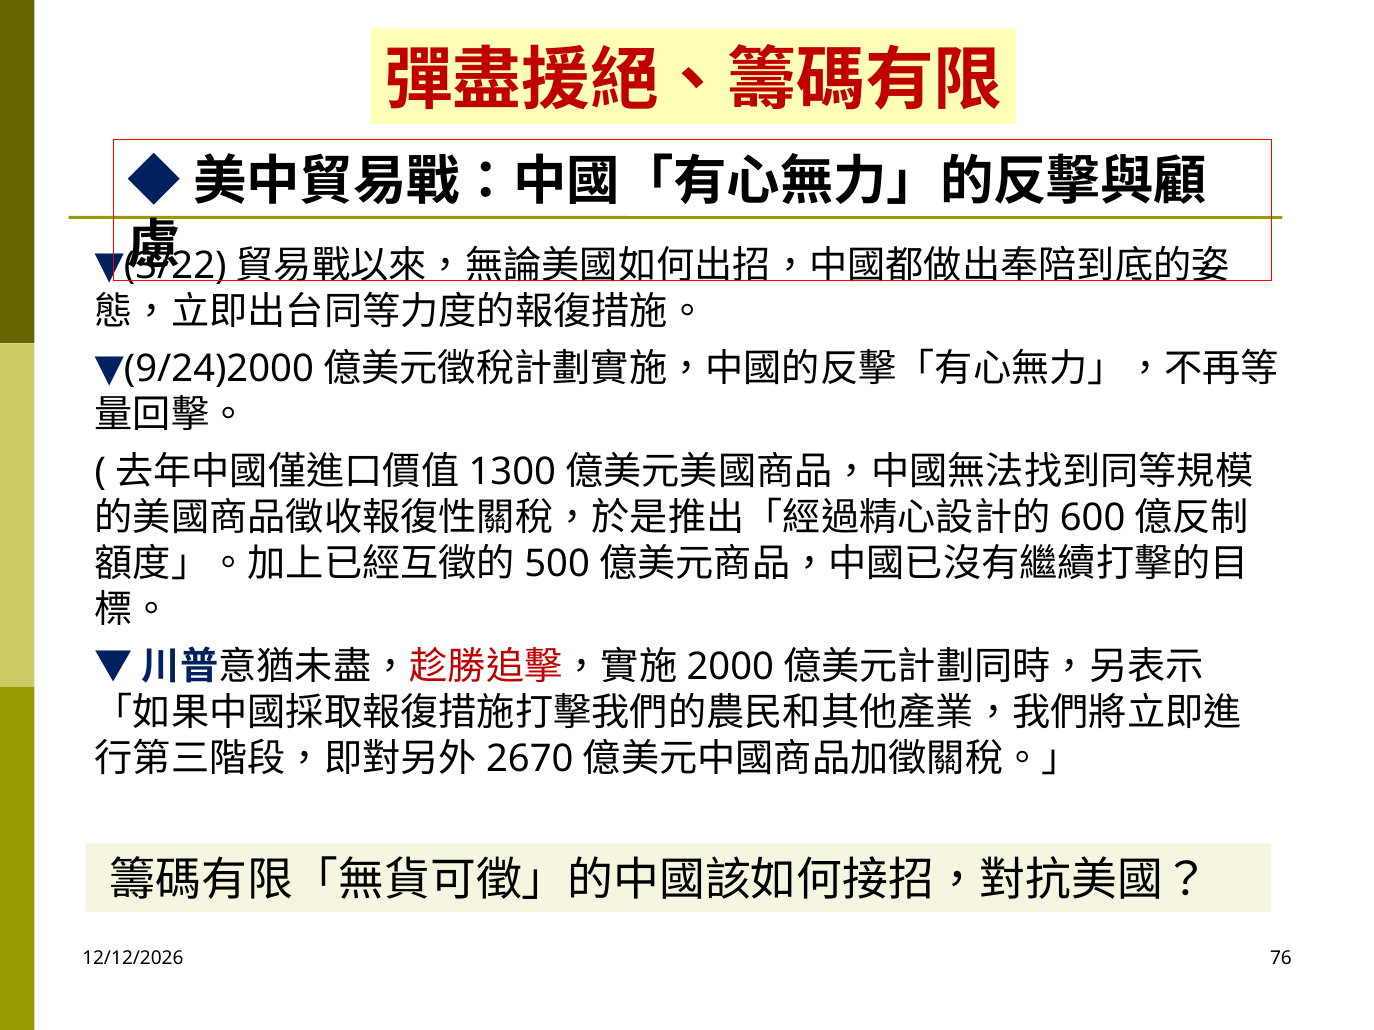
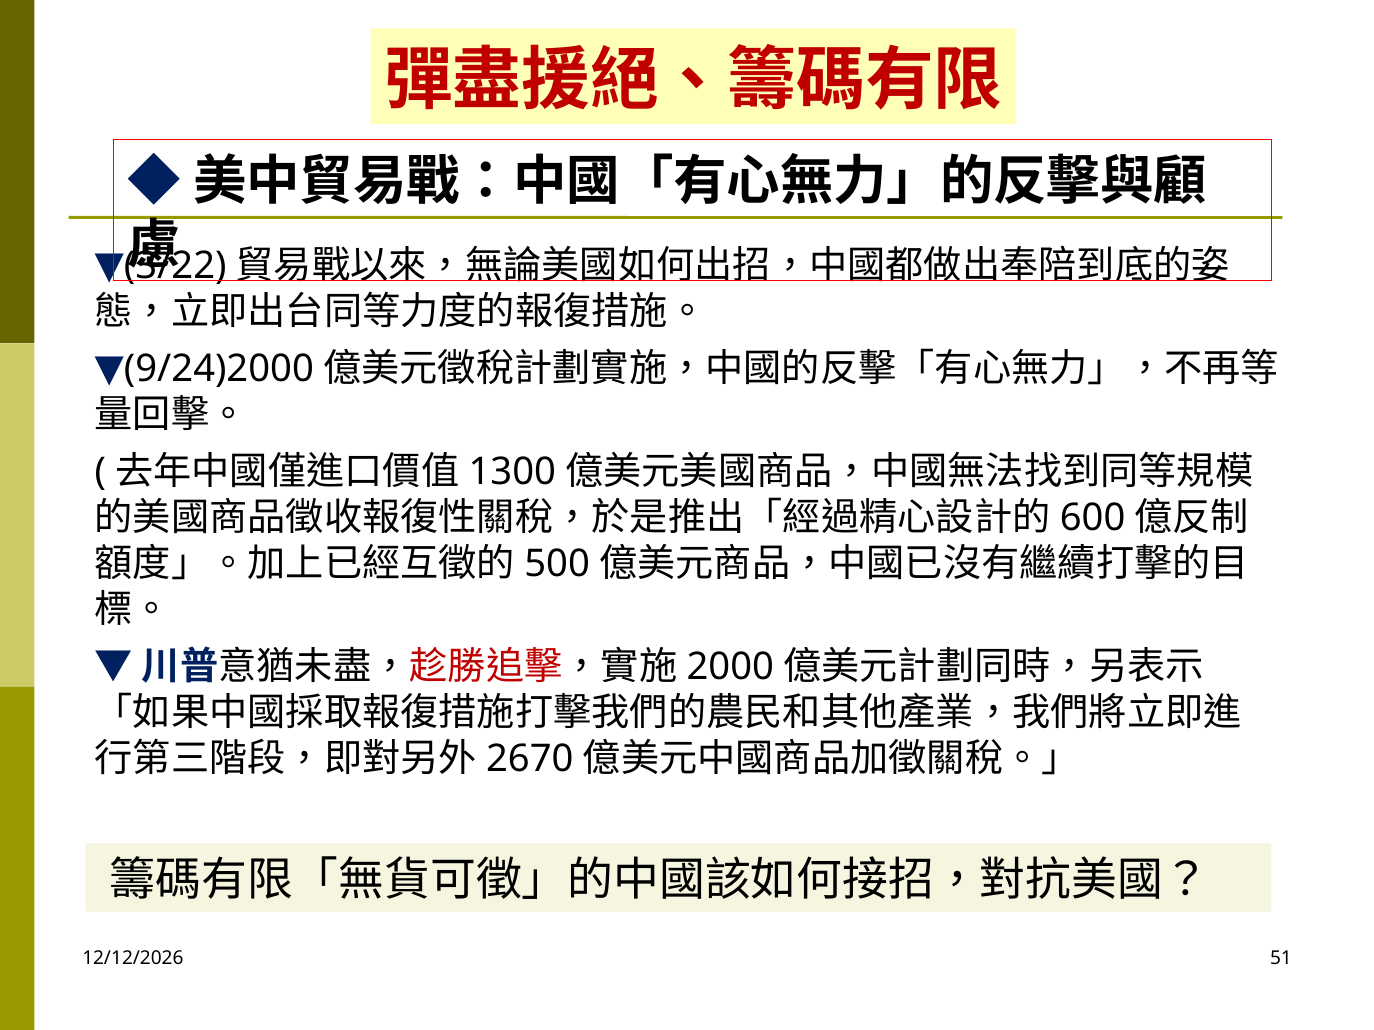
76: 76 -> 51 (1281, 959)
